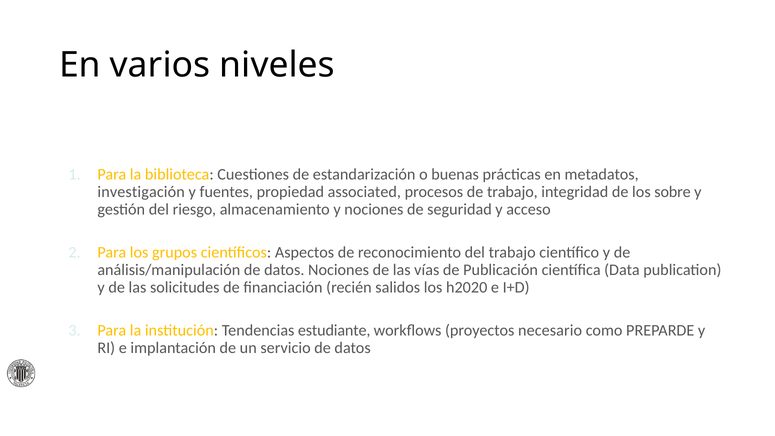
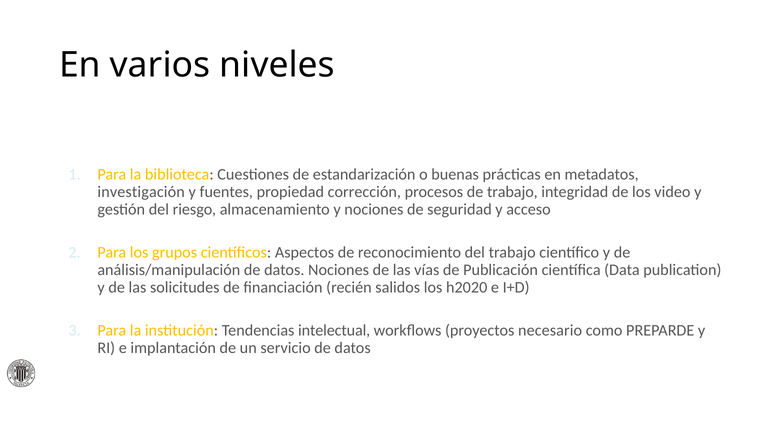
associated: associated -> corrección (364, 192)
sobre: sobre -> video (672, 192)
estudiante: estudiante -> intelectual (334, 330)
